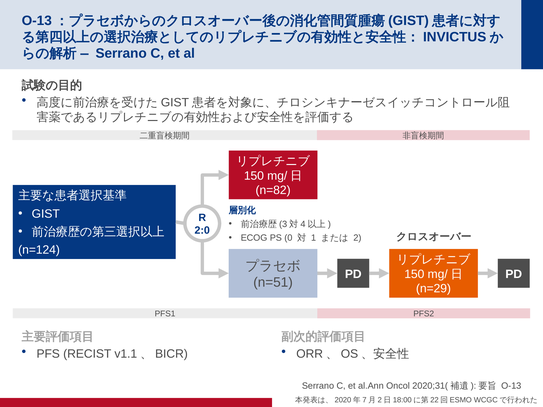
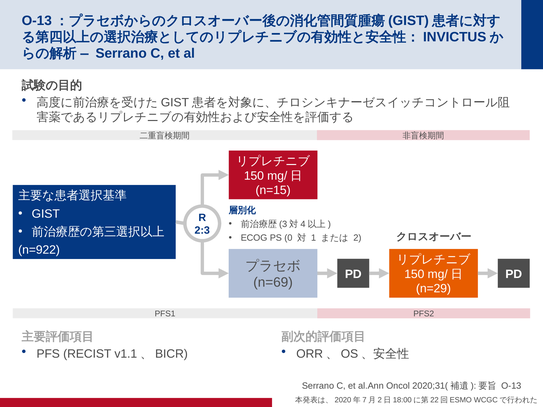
n=82: n=82 -> n=15 (273, 190)
2:0: 2:0 -> 2:3 (202, 231)
n=124: n=124 -> n=922 (39, 250)
n=51: n=51 -> n=69 (273, 283)
